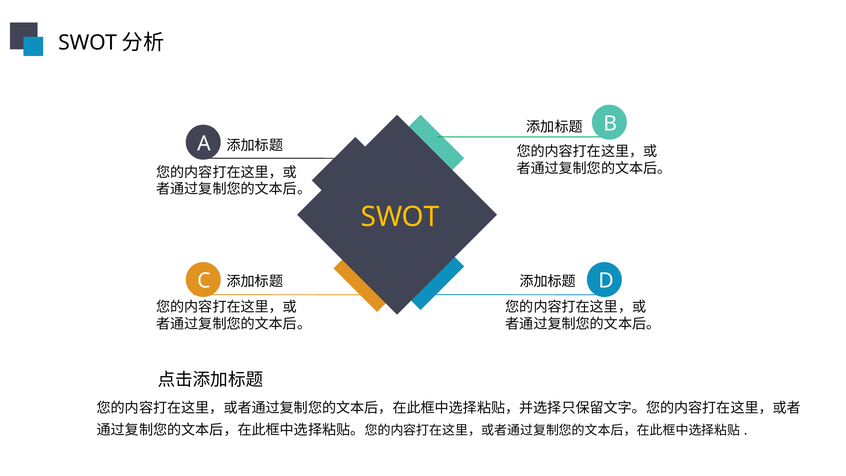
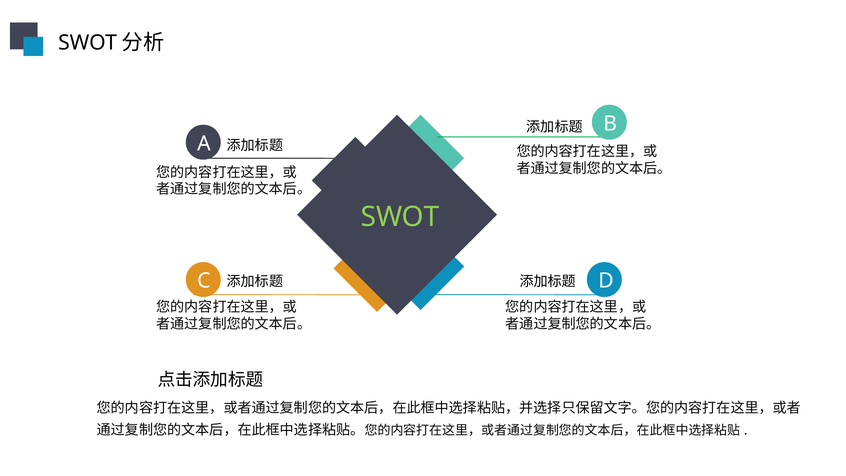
SWOT colour: yellow -> light green (400, 217)
